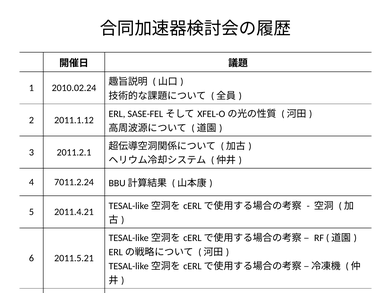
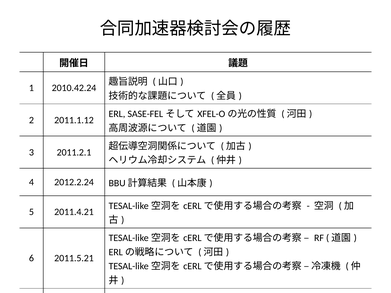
2010.02.24: 2010.02.24 -> 2010.42.24 (74, 88)
7011.2.24: 7011.2.24 -> 2012.2.24 (74, 182)
